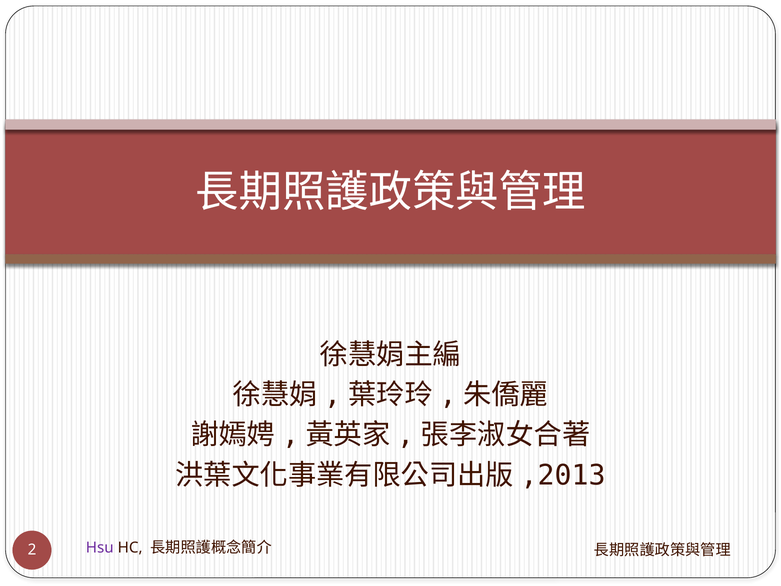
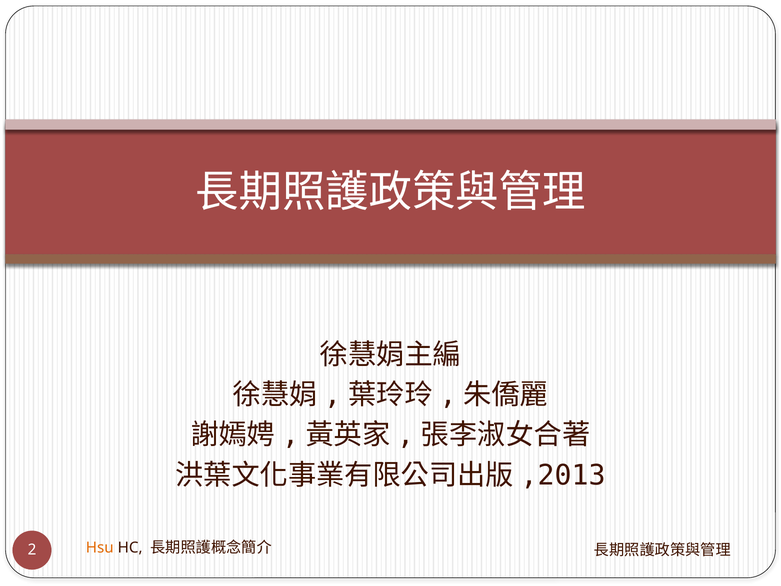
Hsu colour: purple -> orange (100, 548)
